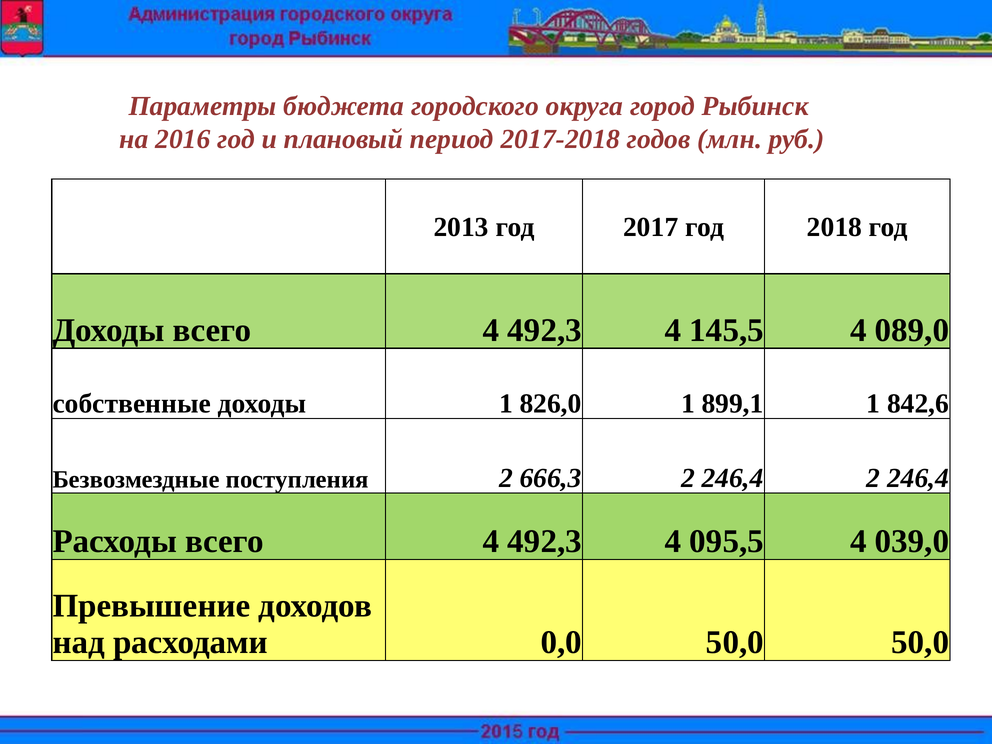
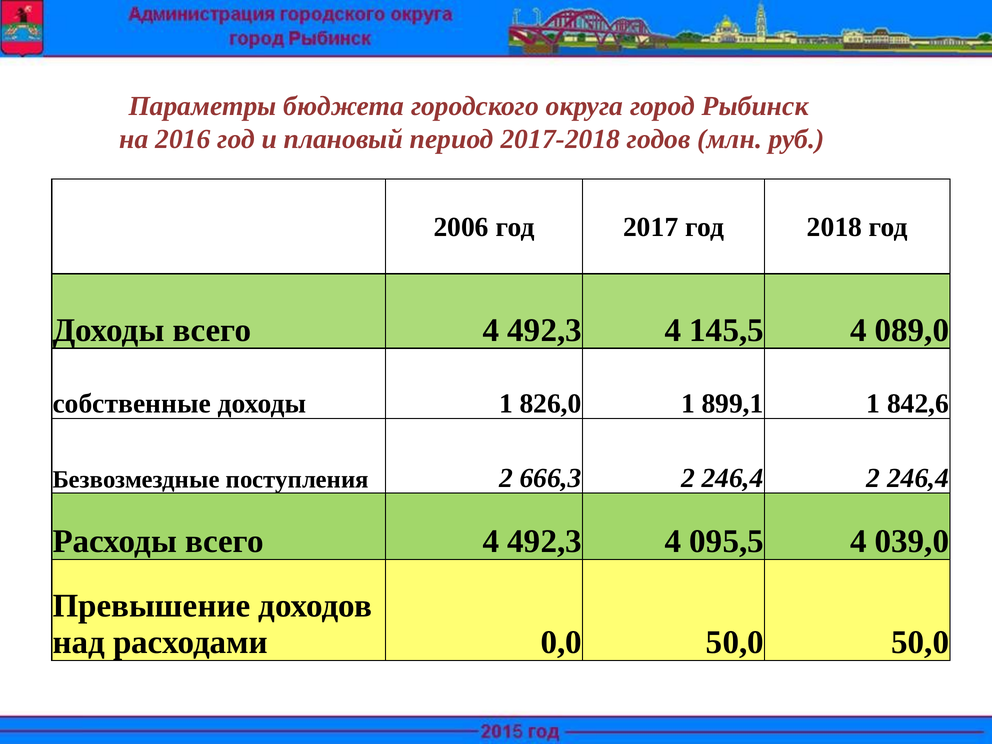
2013: 2013 -> 2006 (461, 227)
